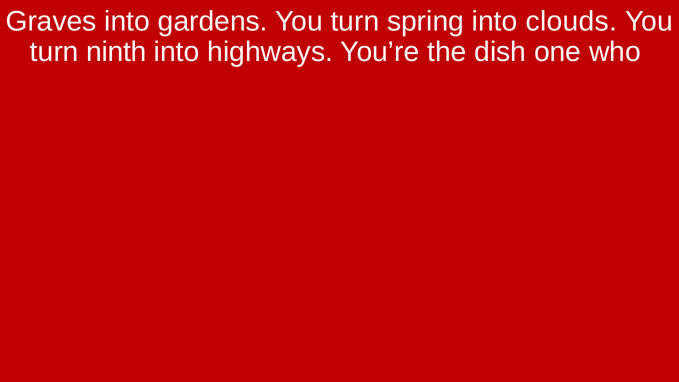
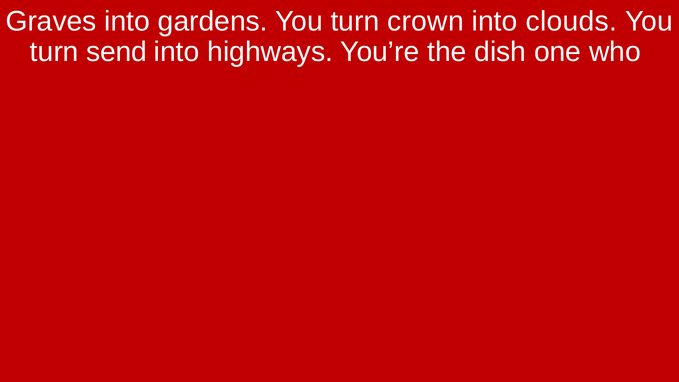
spring: spring -> crown (425, 22)
ninth: ninth -> send (117, 52)
